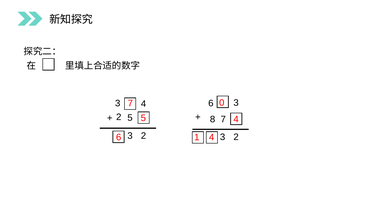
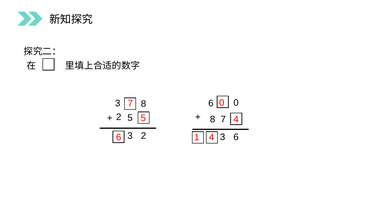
6 3: 3 -> 0 (236, 103)
3 4: 4 -> 8 (144, 104)
2: 2 -> 6 (236, 137)
